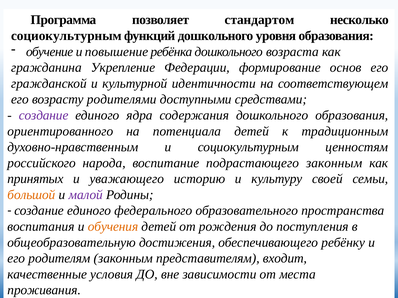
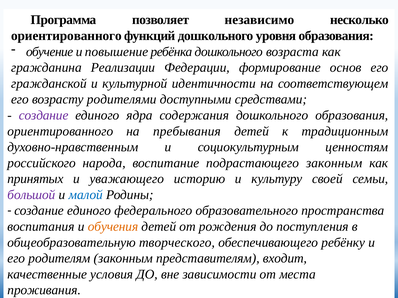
стандартом: стандартом -> независимо (260, 20)
социокультурным: социокультурным -> ориентированного (66, 36)
Укрепление: Укрепление -> Реализации (123, 68)
потенциала: потенциала -> пребывания (187, 131)
большой colour: orange -> purple (31, 195)
малой colour: purple -> blue (86, 195)
достижения: достижения -> творческого (177, 243)
